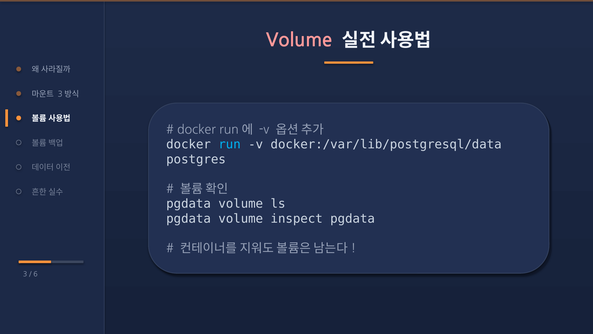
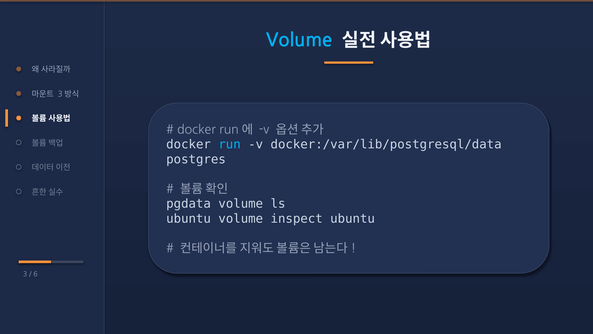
Volume colour: pink -> light blue (299, 40)
pgdata: pgdata -> ubuntu (189, 218)
inspect pgdata: pgdata -> ubuntu (353, 218)
